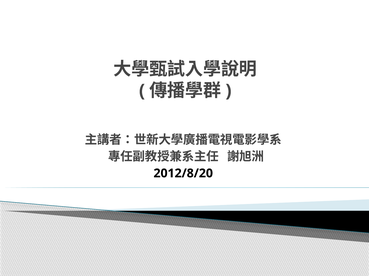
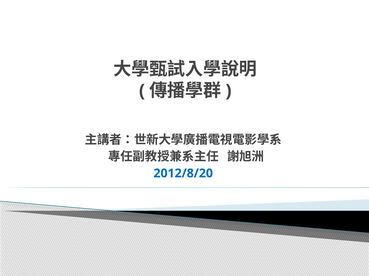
2012/8/20 colour: black -> blue (183, 174)
